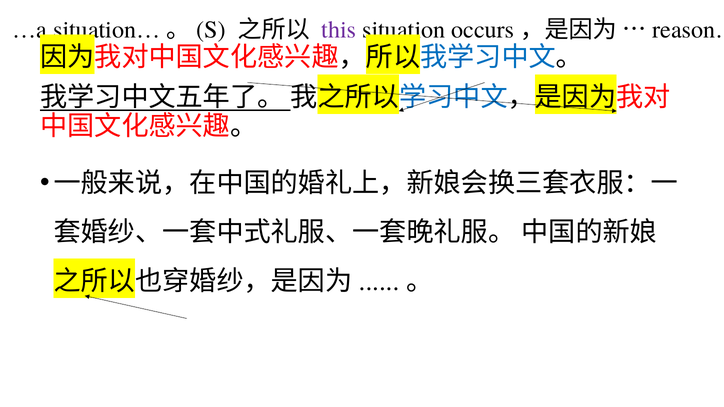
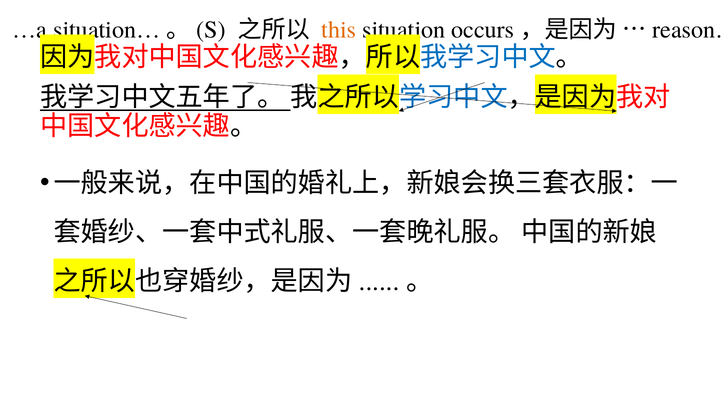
this colour: purple -> orange (339, 30)
